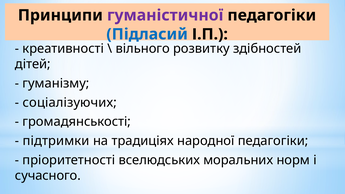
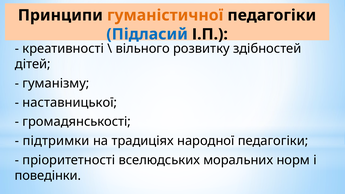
гуманістичної colour: purple -> orange (165, 15)
соціалізуючих: соціалізуючих -> наставницької (70, 103)
сучасного: сучасного -> поведінки (48, 176)
